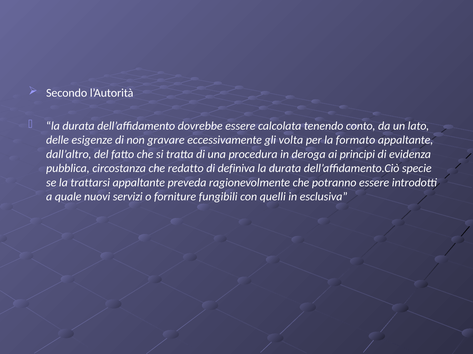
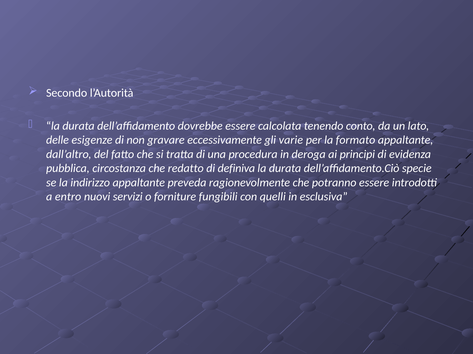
volta: volta -> varie (291, 140)
trattarsi: trattarsi -> indirizzo (90, 183)
quale: quale -> entro (68, 197)
